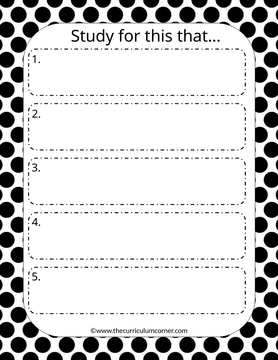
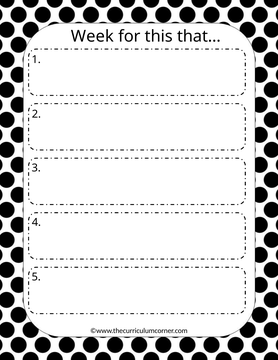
Study: Study -> Week (92, 36)
